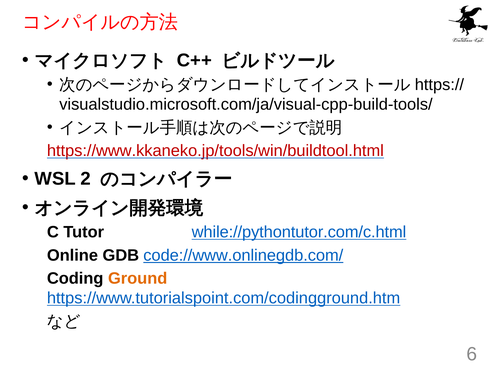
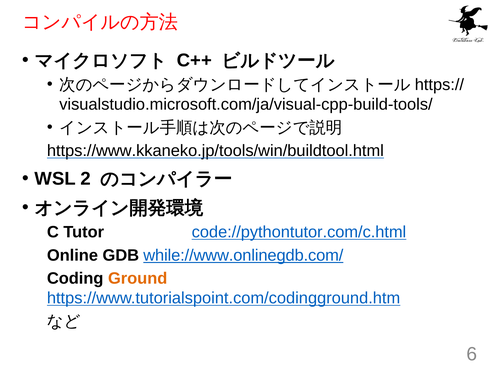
https://www.kkaneko.jp/tools/win/buildtool.html colour: red -> black (215, 151)
while://pythontutor.com/c.html: while://pythontutor.com/c.html -> code://pythontutor.com/c.html (299, 232)
code://www.onlinegdb.com/: code://www.onlinegdb.com/ -> while://www.onlinegdb.com/ (243, 255)
